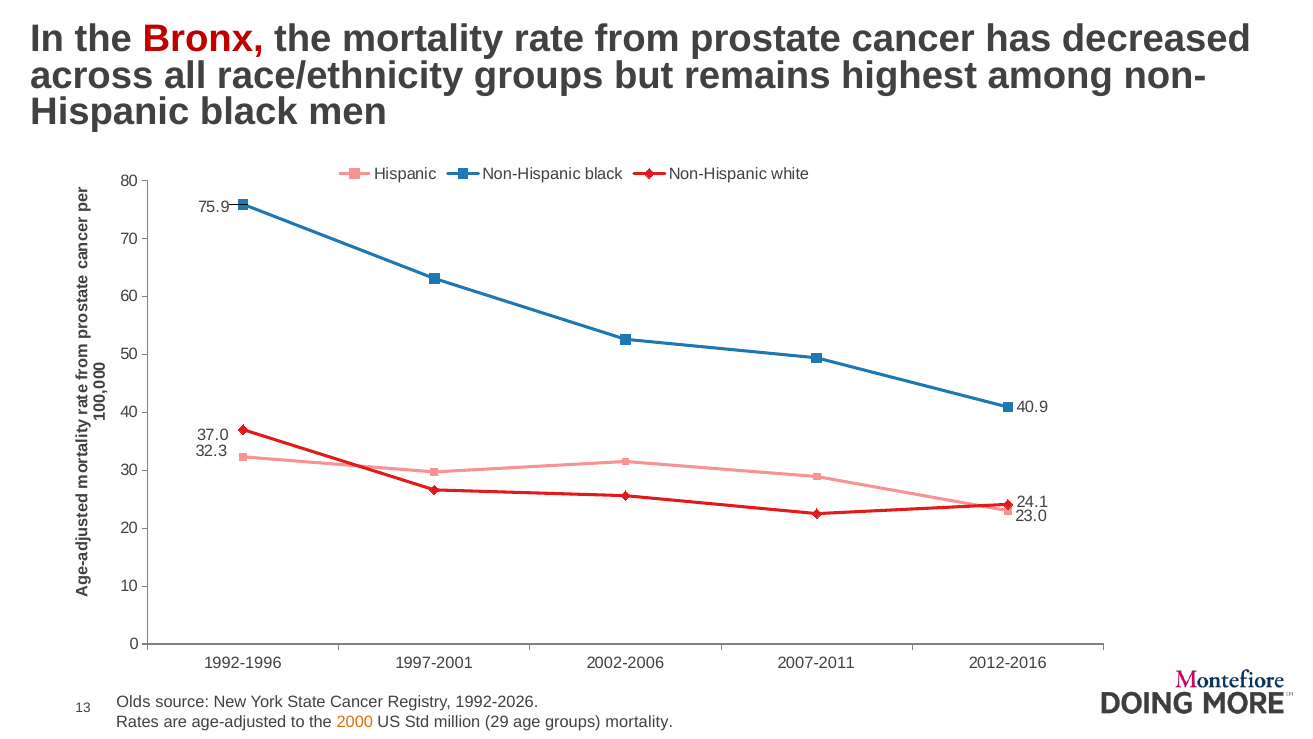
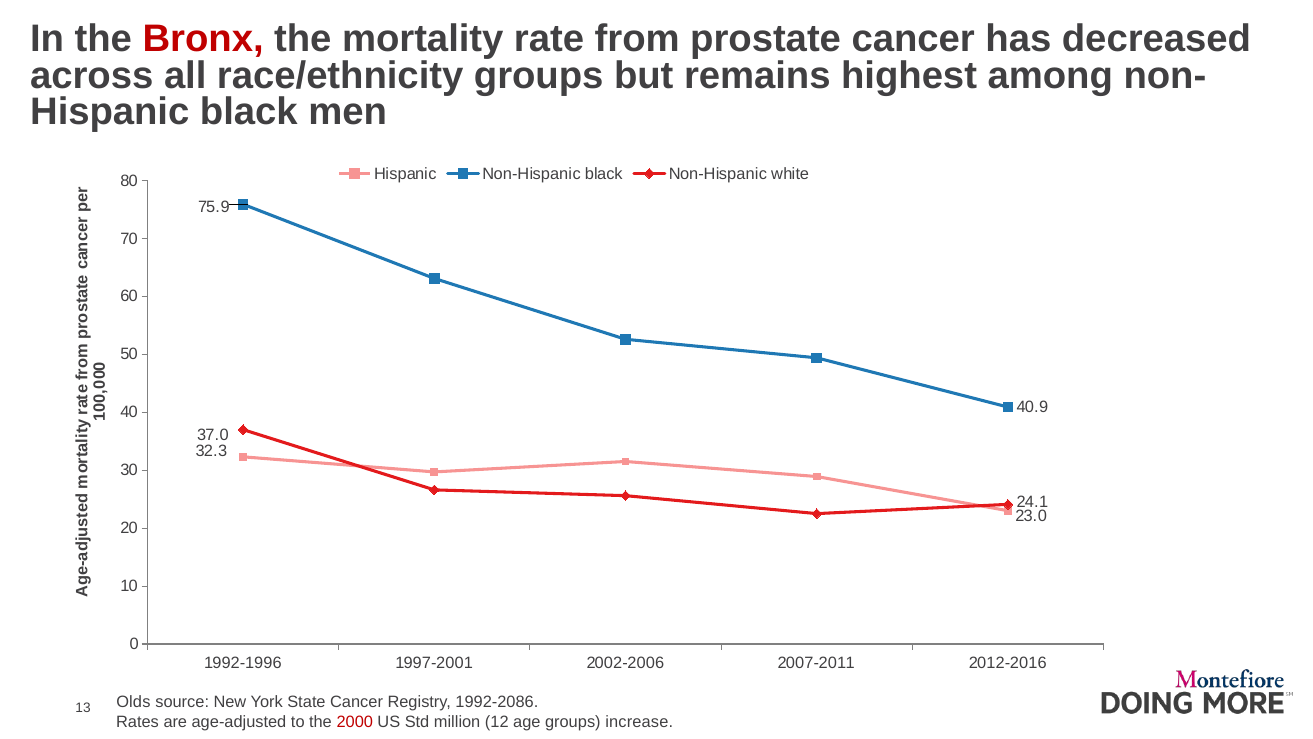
1992-2026: 1992-2026 -> 1992-2086 (497, 702)
2000 colour: orange -> red (355, 722)
29: 29 -> 12 (497, 722)
groups mortality: mortality -> increase (639, 722)
